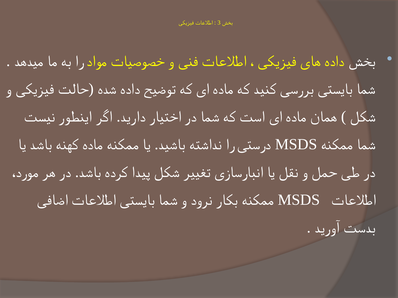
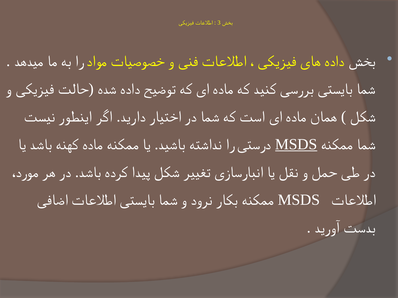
MSDS underline: none -> present (296, 144)
